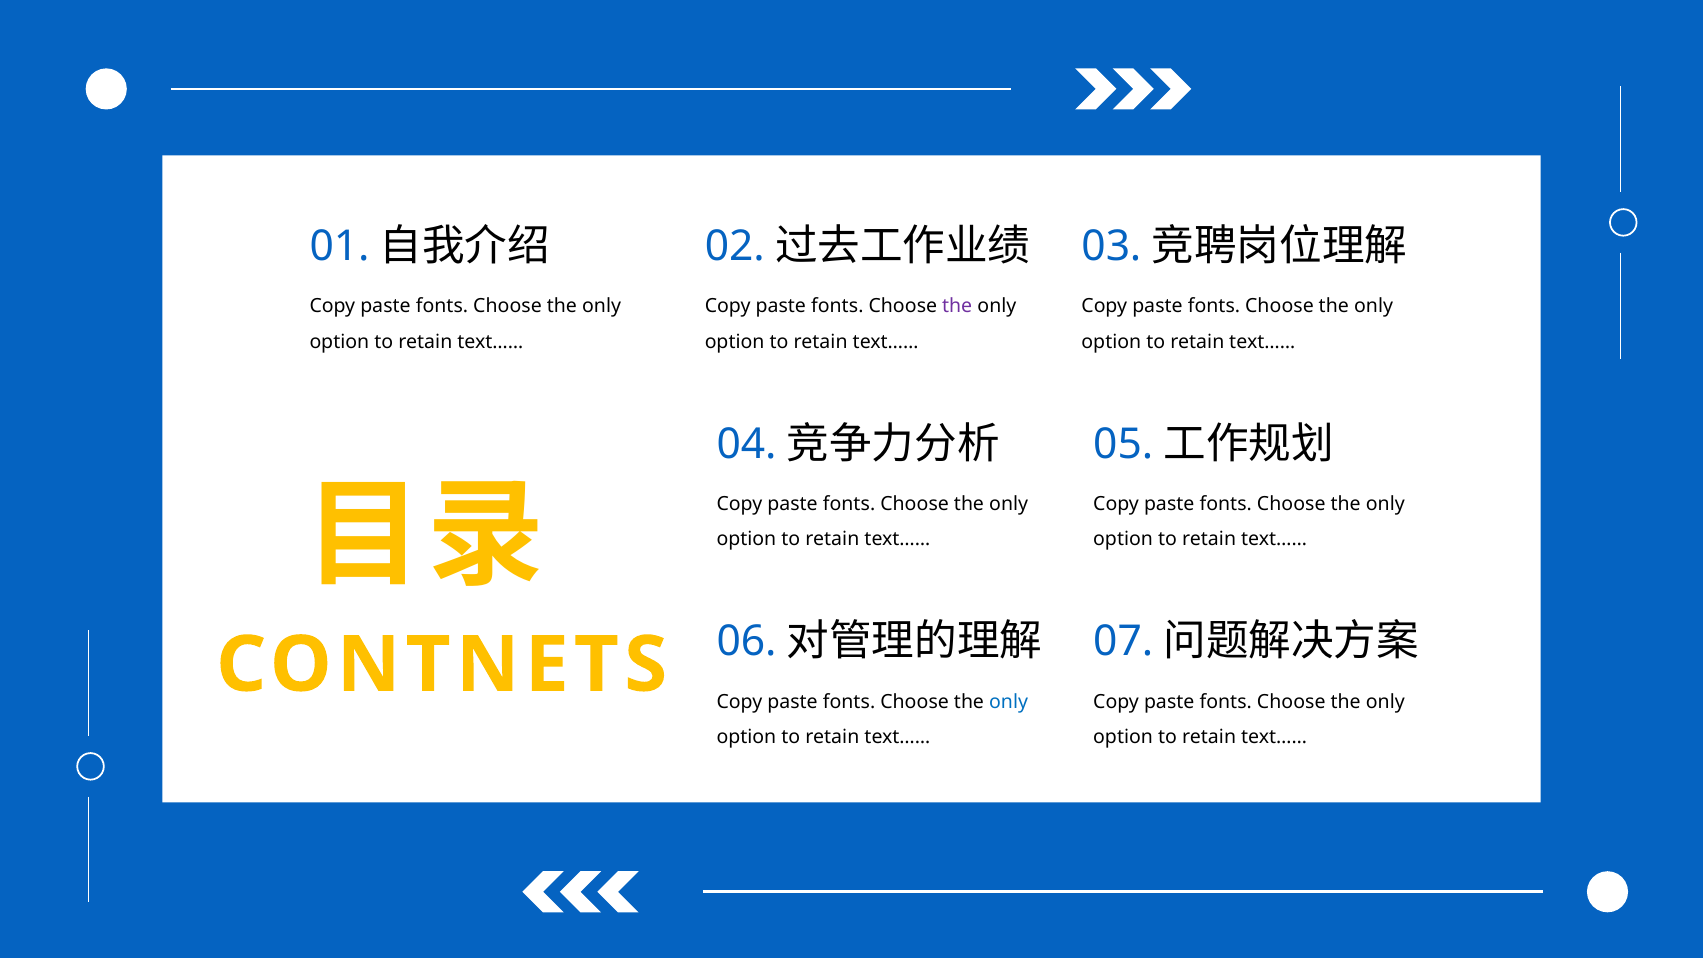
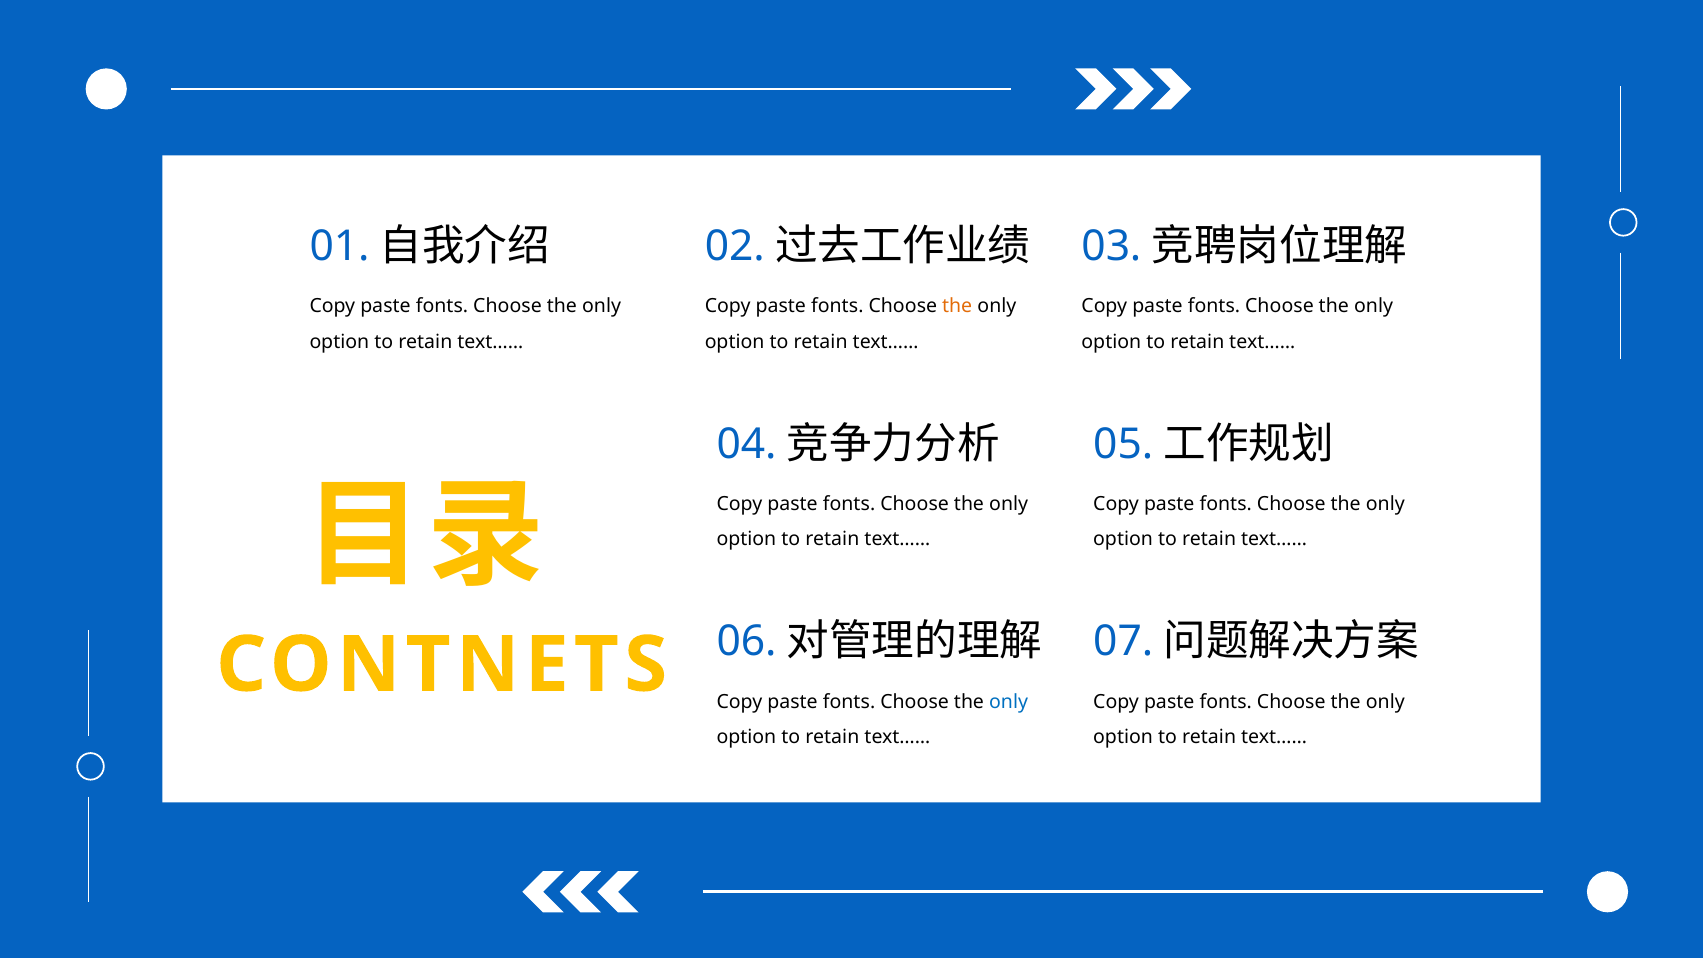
the colour: purple -> orange (957, 306)
